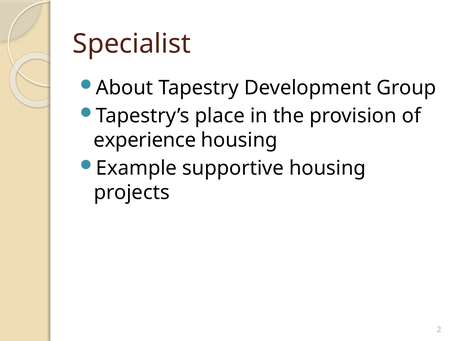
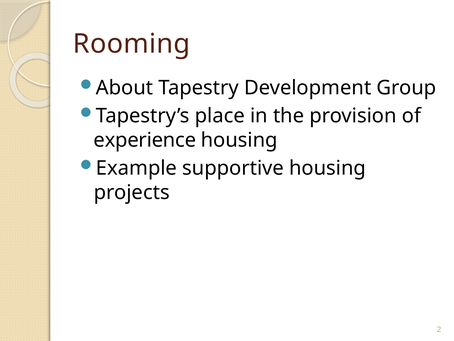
Specialist: Specialist -> Rooming (132, 44)
